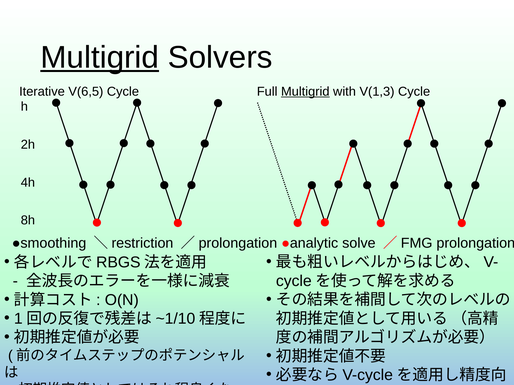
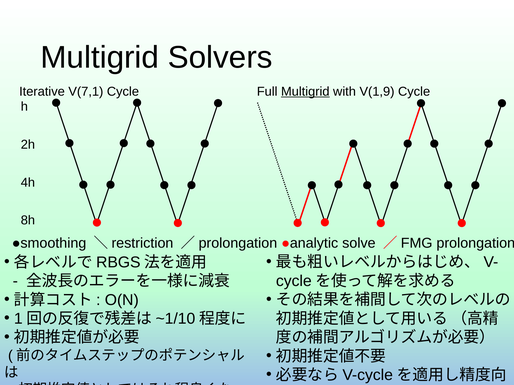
Multigrid underline: present -> none (100, 58)
V(6,5: V(6,5 -> V(7,1 (86, 92)
V(1,3: V(1,3 -> V(1,9 (377, 92)
